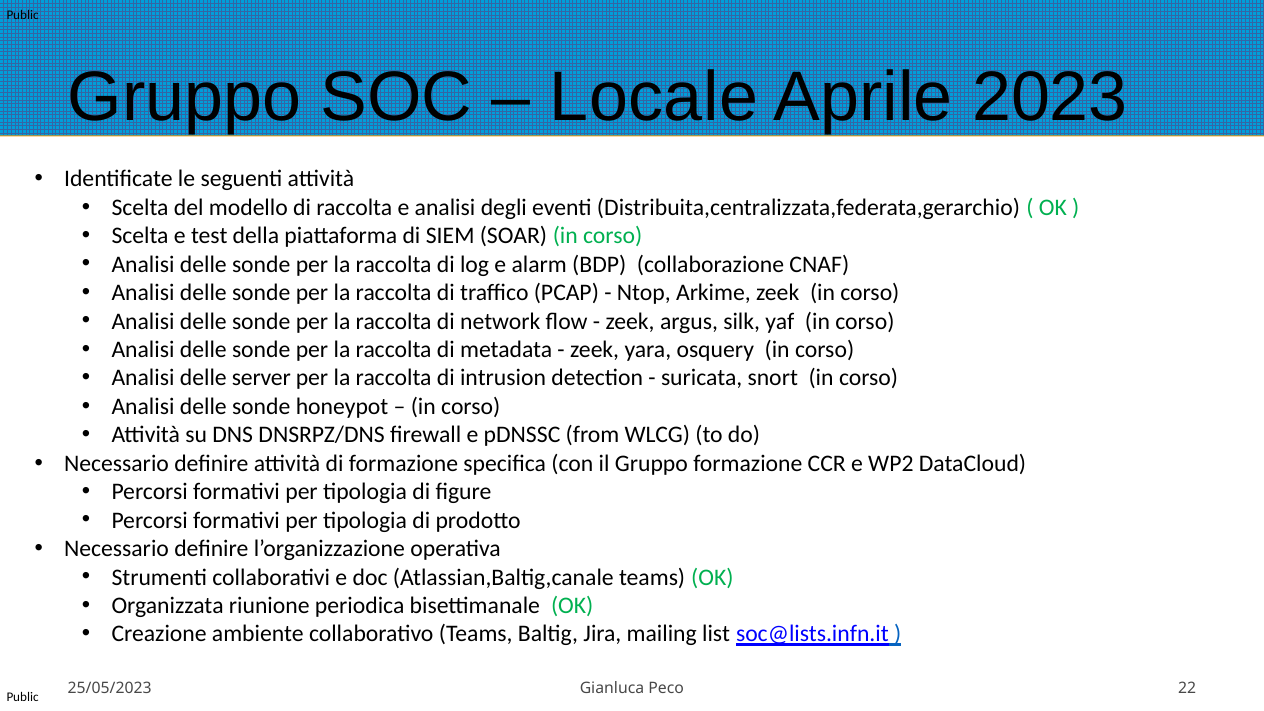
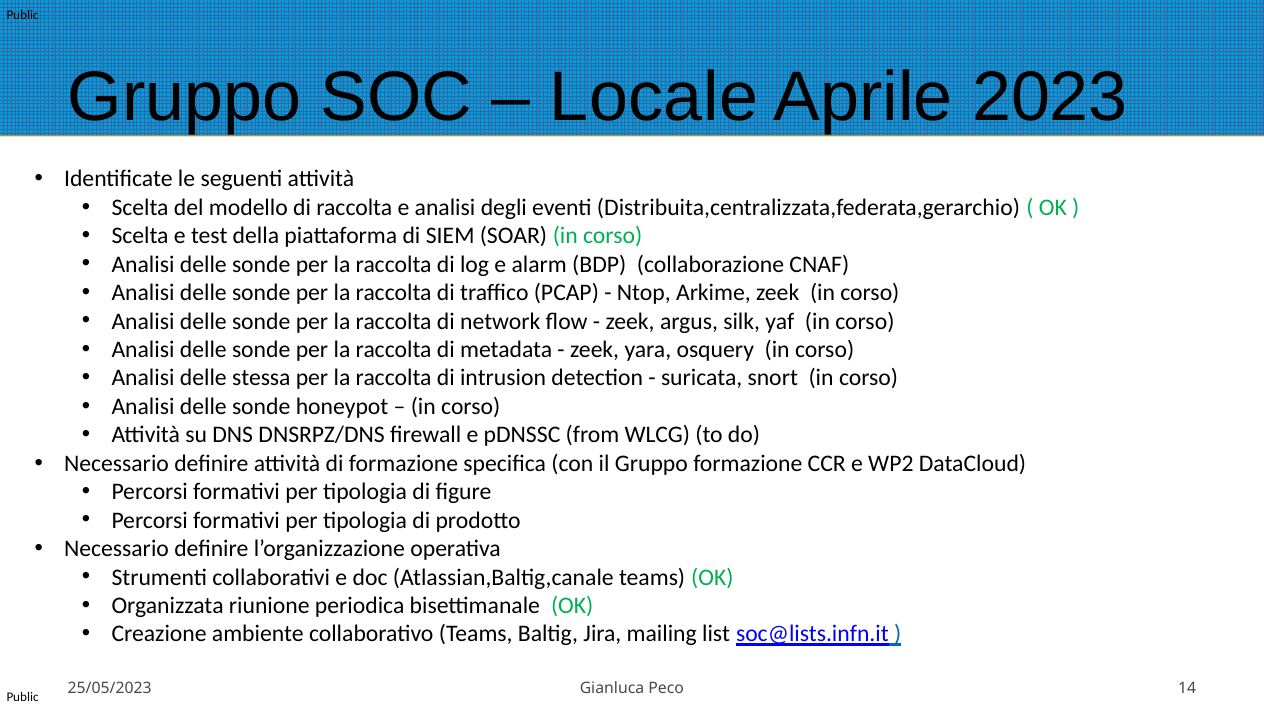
server: server -> stessa (261, 378)
22: 22 -> 14 (1187, 688)
